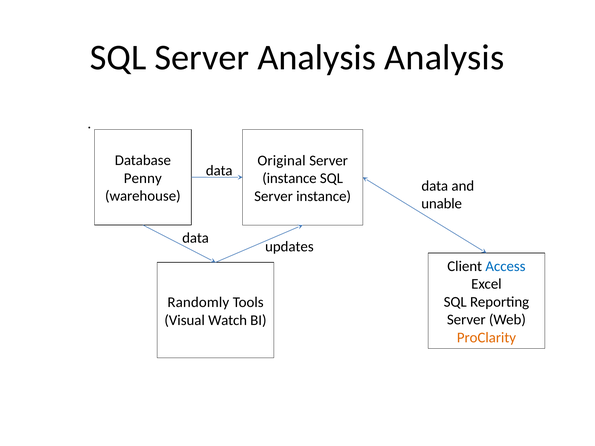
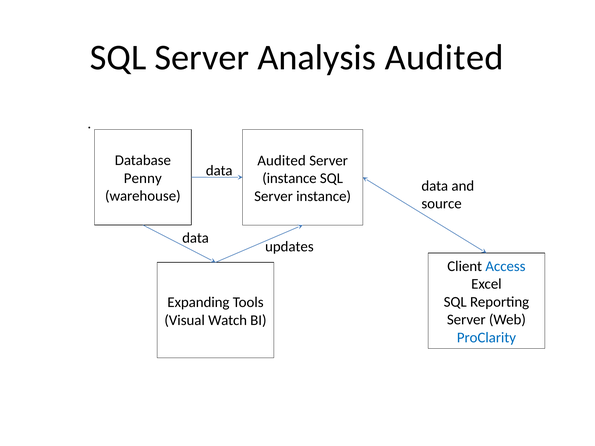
Analysis Analysis: Analysis -> Audited (444, 58)
Original: Original -> Audited (282, 161)
unable: unable -> source (442, 204)
Randomly: Randomly -> Expanding (198, 302)
ProClarity colour: orange -> blue (486, 338)
